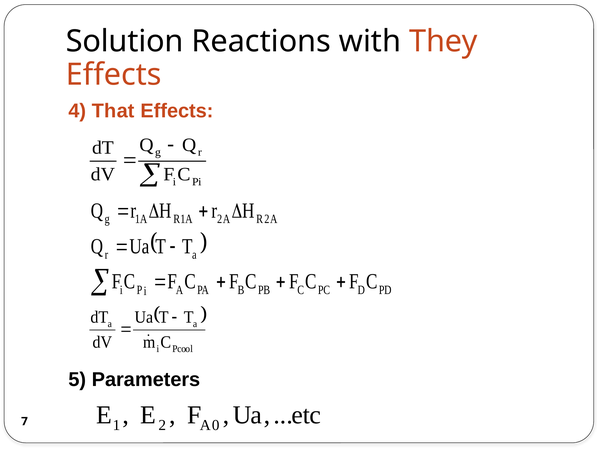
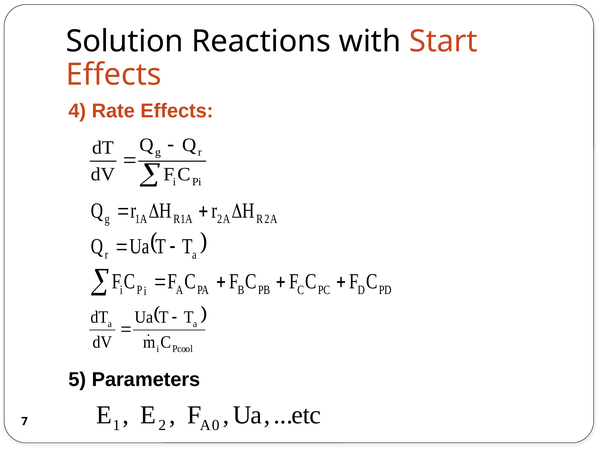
They: They -> Start (443, 41)
That: That -> Rate (113, 111)
